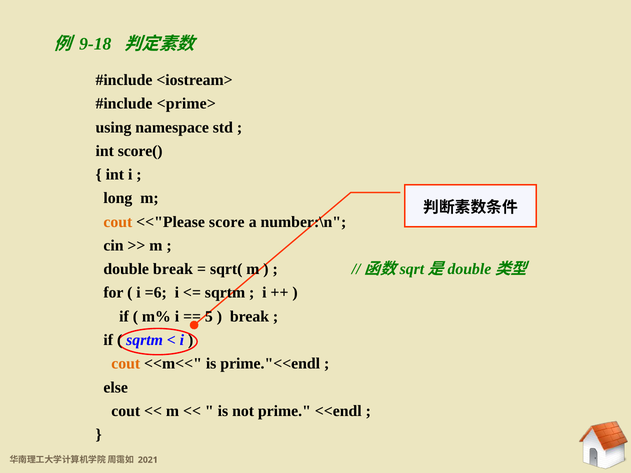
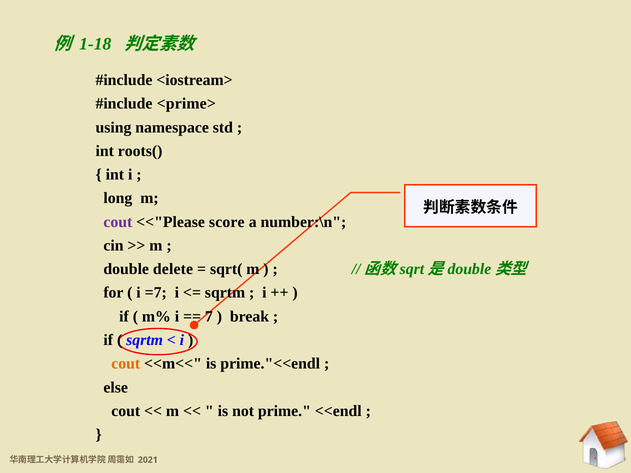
9-18: 9-18 -> 1-18 (95, 44)
score(: score( -> roots( (140, 151)
cout colour: orange -> purple (118, 222)
double break: break -> delete (173, 269)
=6: =6 -> =7 (156, 293)
5: 5 -> 7 (209, 317)
